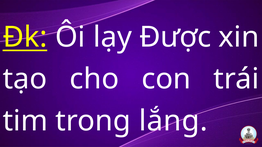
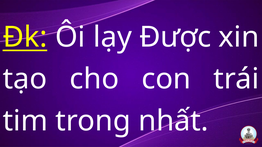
lắng: lắng -> nhất (173, 121)
